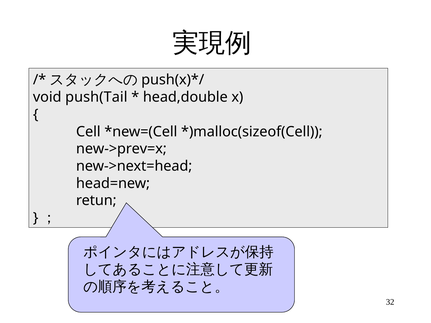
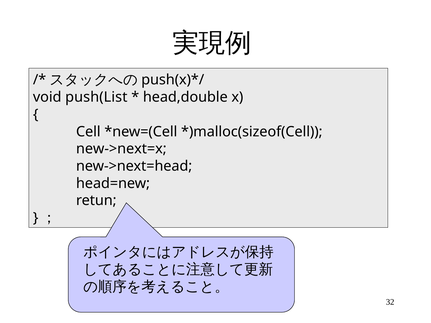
push(Tail: push(Tail -> push(List (96, 97)
new->prev=x: new->prev=x -> new->next=x (121, 149)
